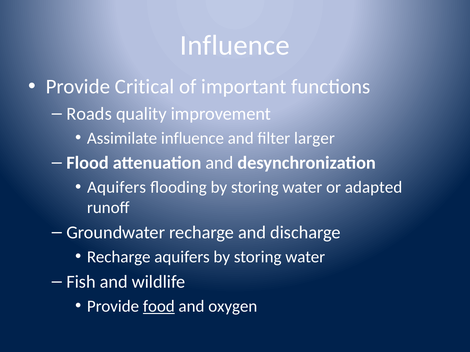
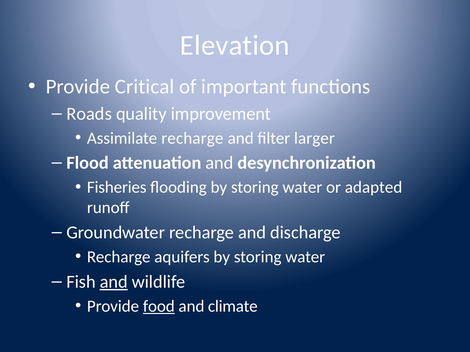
Influence: Influence -> Elevation (235, 45)
Assimilate influence: influence -> recharge (192, 138)
Aquifers: Aquifers -> Fisheries (117, 188)
and underline: none -> present (114, 282)
oxygen: oxygen -> climate (233, 307)
